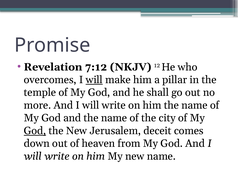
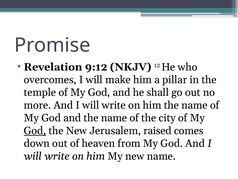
7:12: 7:12 -> 9:12 (96, 67)
will underline: present -> none (94, 80)
deceit: deceit -> raised (157, 130)
